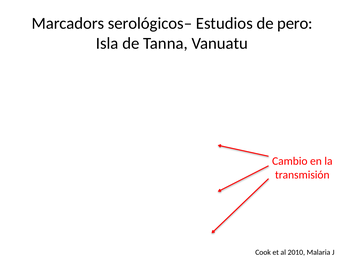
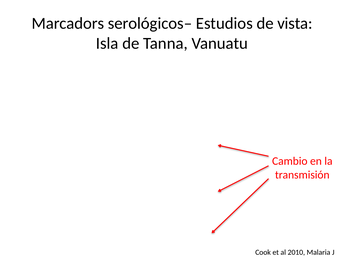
pero: pero -> vista (295, 23)
